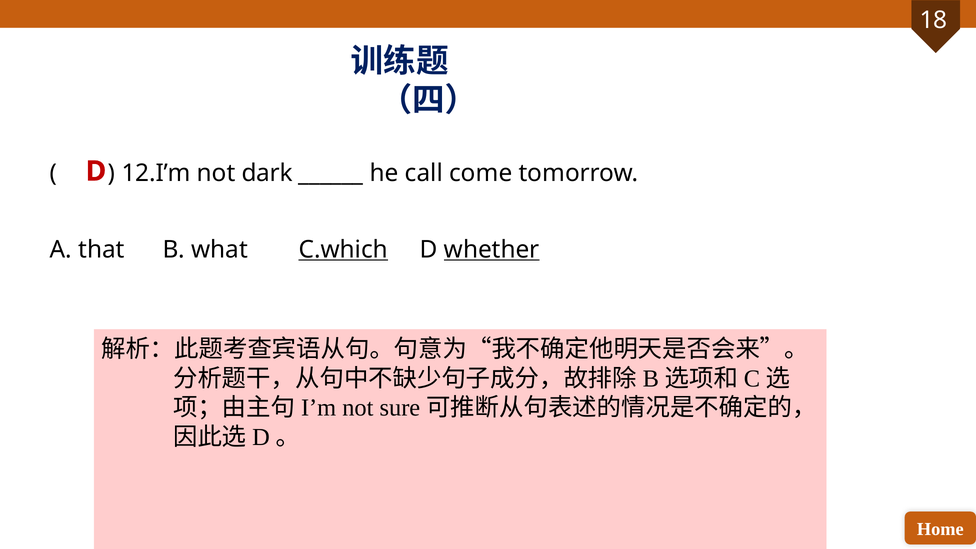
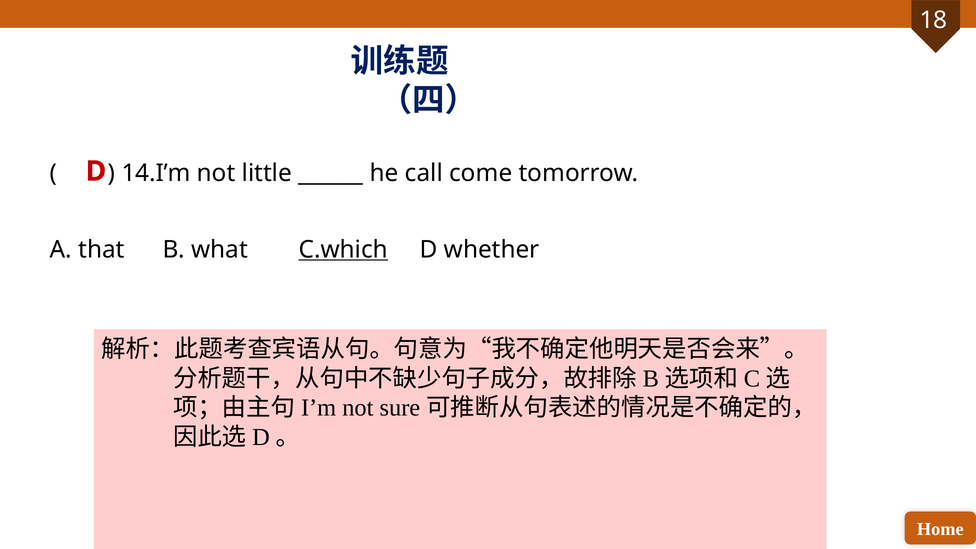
12.I’m: 12.I’m -> 14.I’m (156, 173)
dark: dark -> little (267, 173)
whether underline: present -> none (492, 249)
